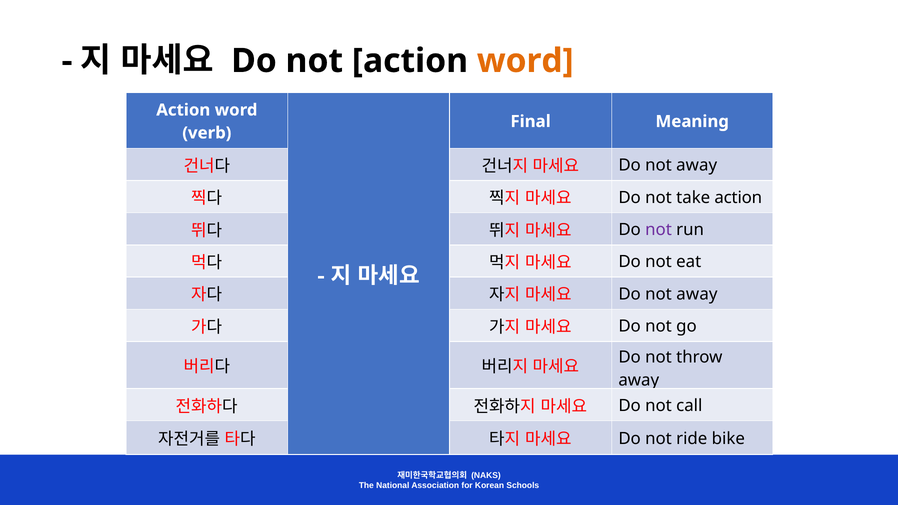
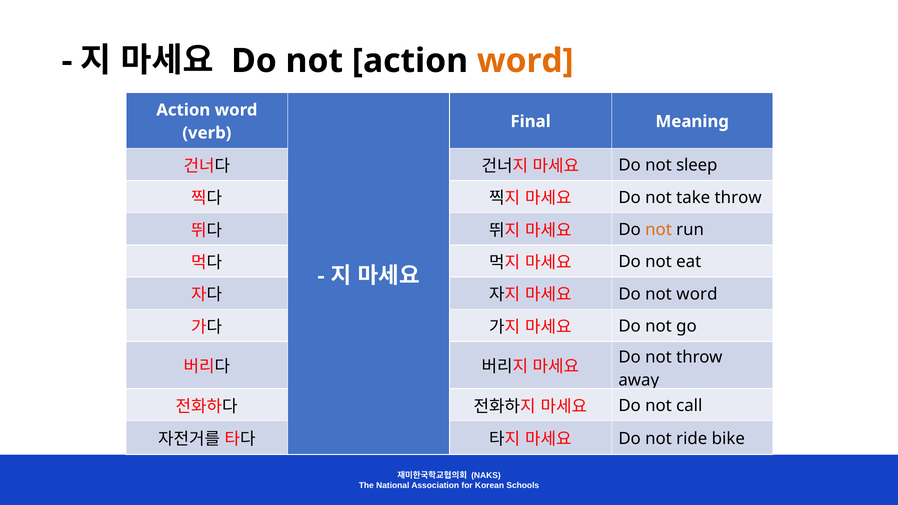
away: away -> sleep (697, 165)
take action: action -> throw (738, 198)
not colour: purple -> orange (659, 230)
away: away -> word (697, 294)
